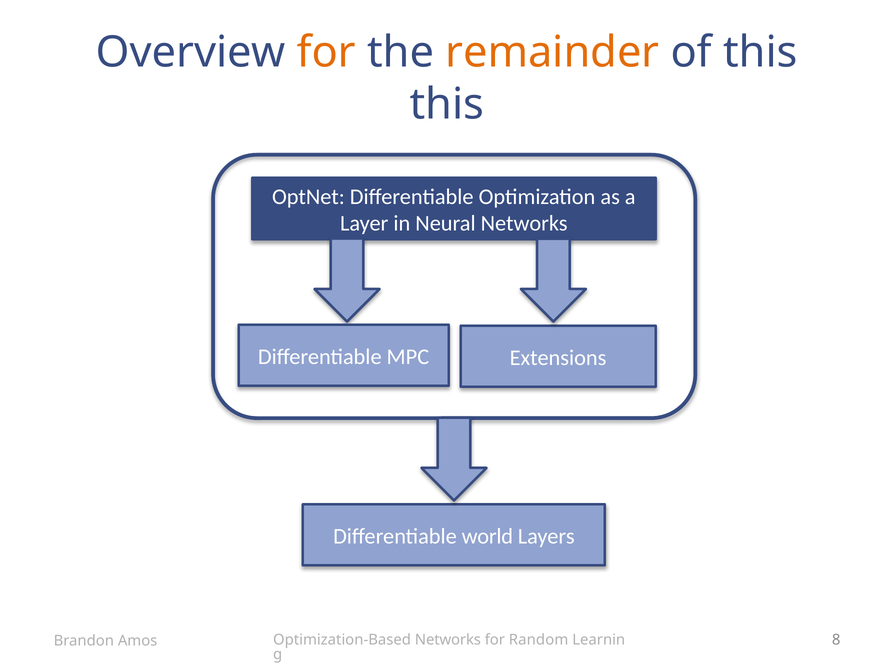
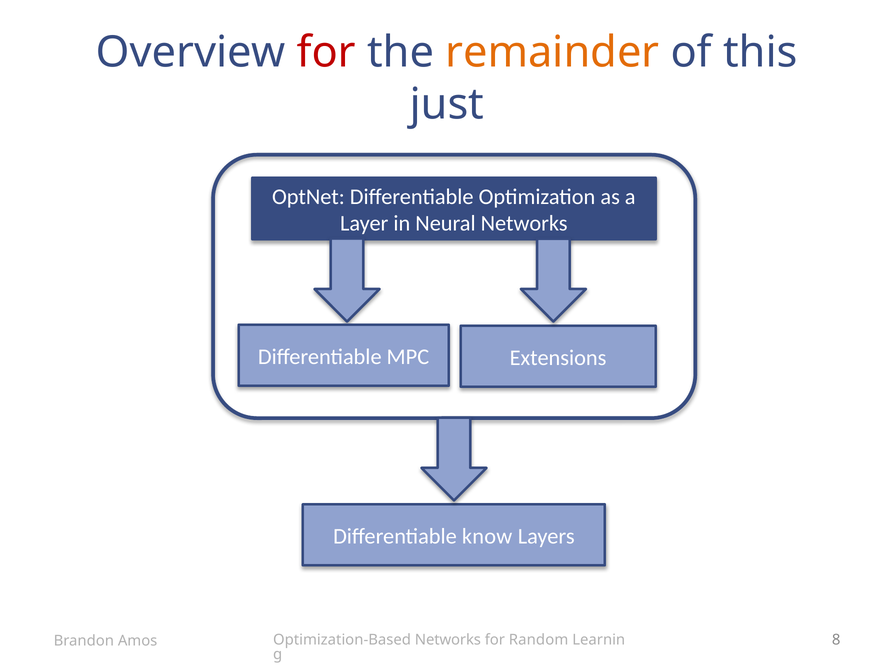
for colour: orange -> red (326, 52)
this: this -> just (447, 104)
world: world -> know (487, 536)
